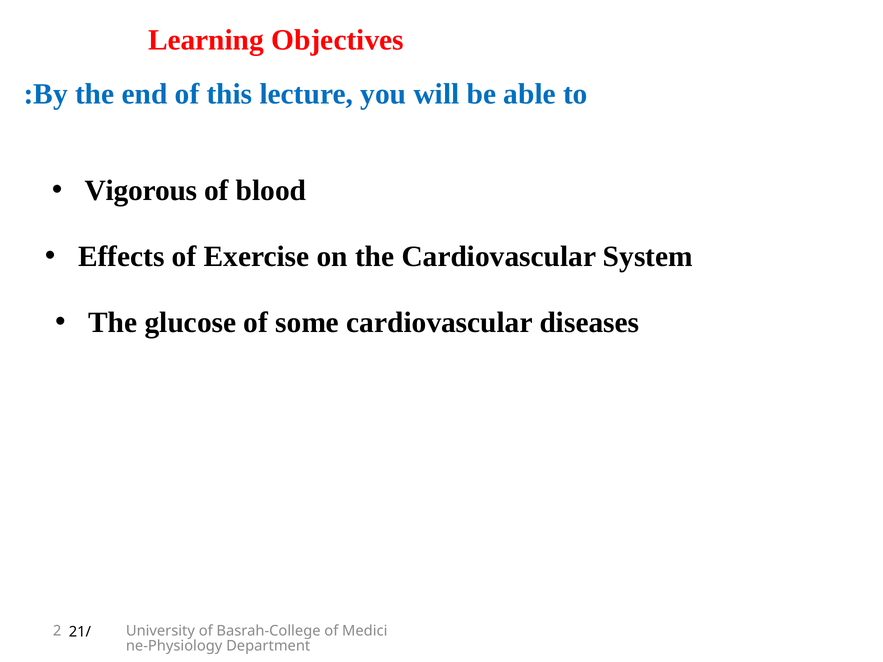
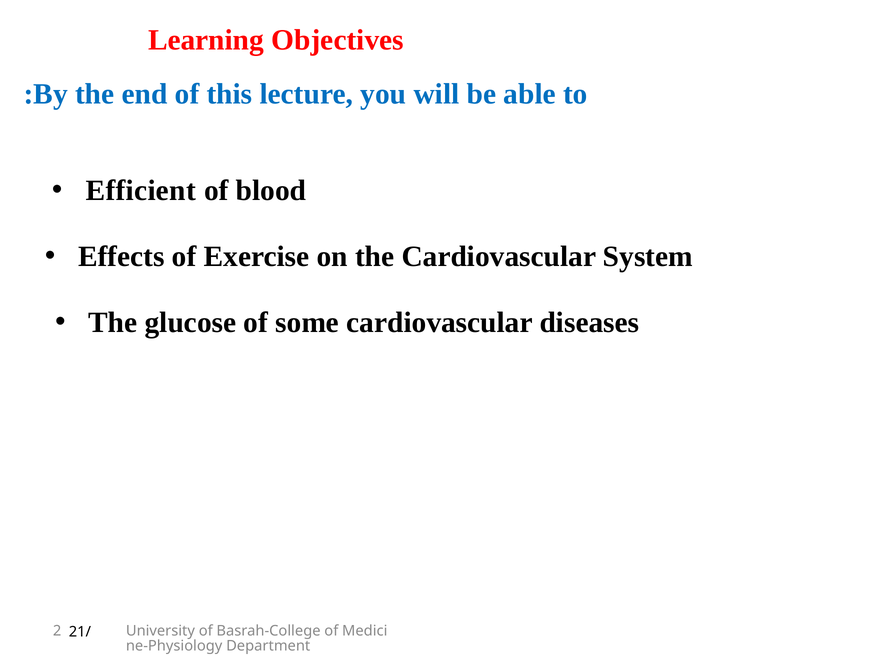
Vigorous: Vigorous -> Efficient (141, 191)
